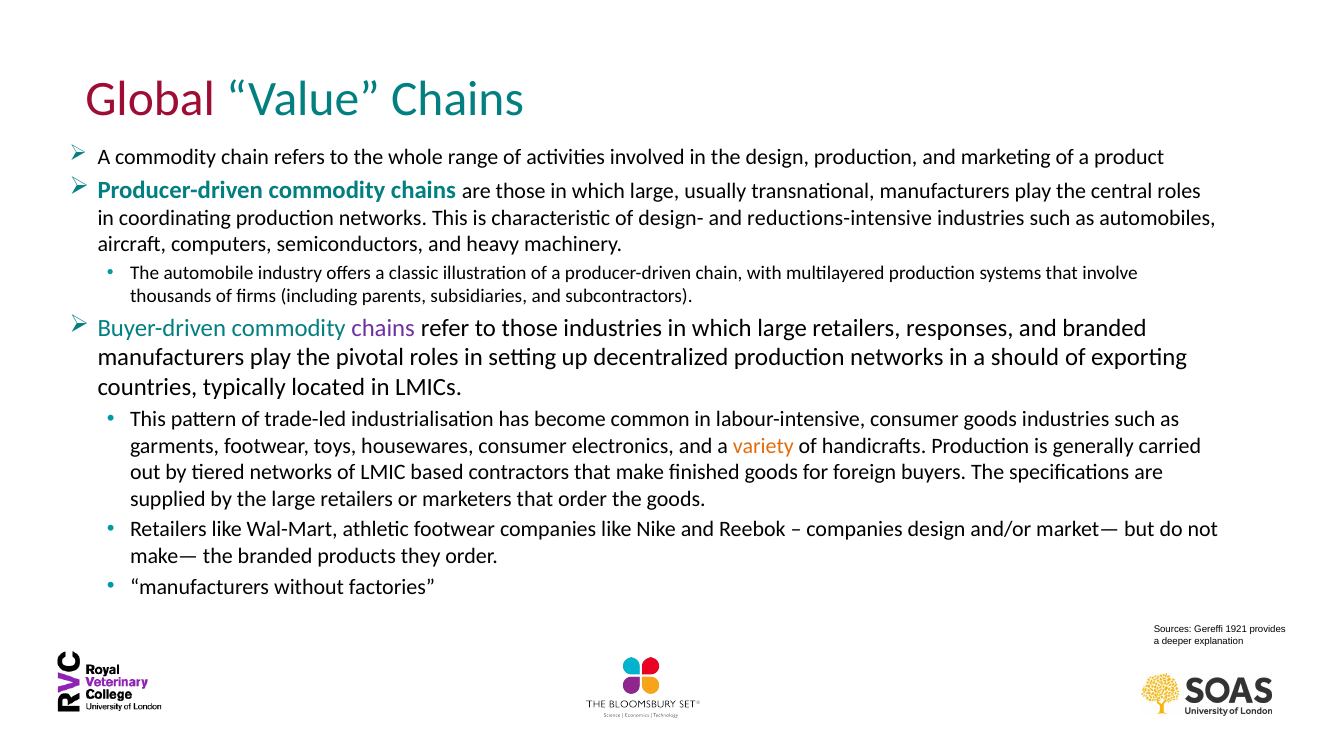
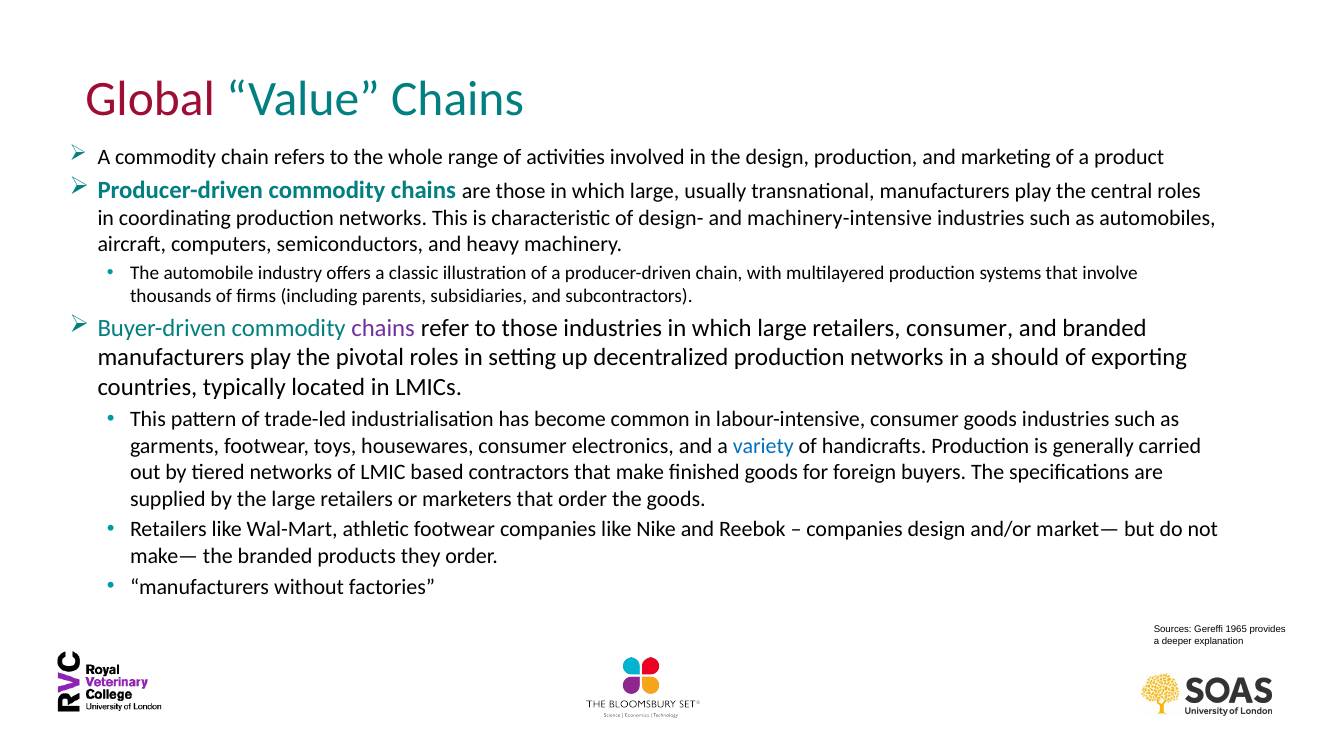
reductions-intensive: reductions-intensive -> machinery-intensive (840, 218)
retailers responses: responses -> consumer (960, 328)
variety colour: orange -> blue (763, 446)
1921: 1921 -> 1965 (1236, 630)
